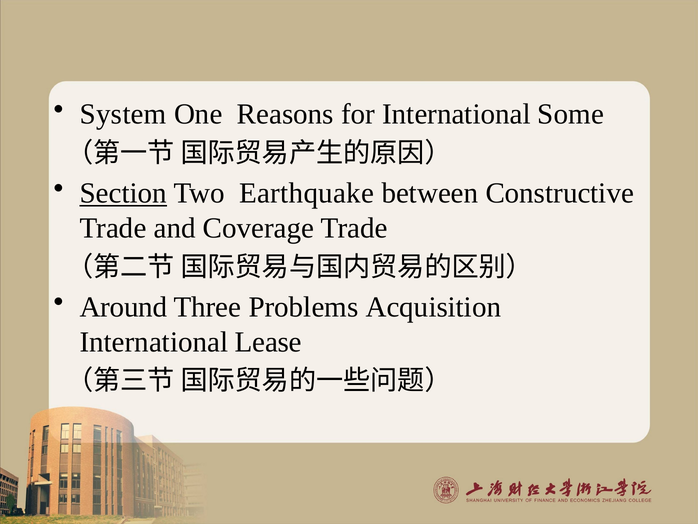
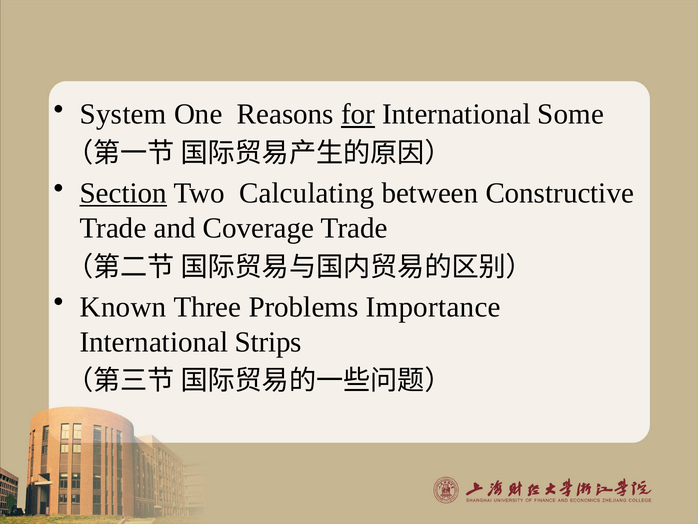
for underline: none -> present (358, 114)
Earthquake: Earthquake -> Calculating (307, 193)
Around: Around -> Known (123, 307)
Acquisition: Acquisition -> Importance (433, 307)
Lease: Lease -> Strips (268, 342)
